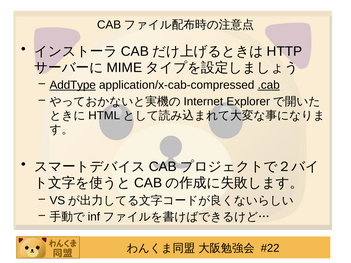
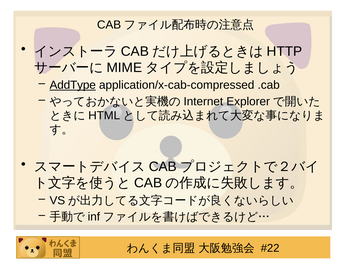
.cab underline: present -> none (269, 85)
